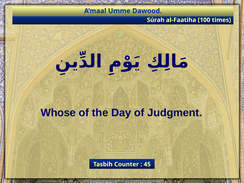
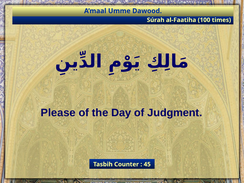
Whose: Whose -> Please (58, 113)
